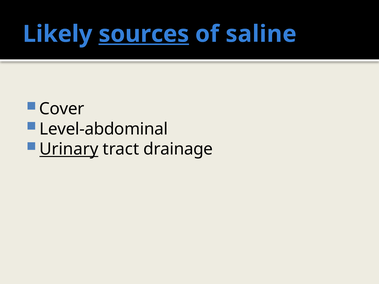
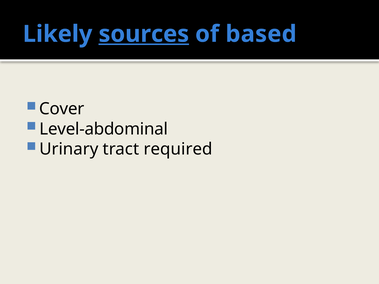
saline: saline -> based (261, 34)
Urinary underline: present -> none (69, 149)
drainage: drainage -> required (178, 149)
